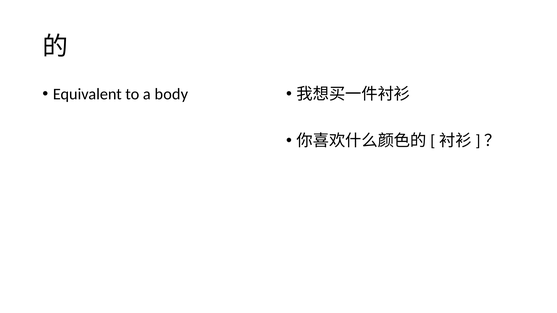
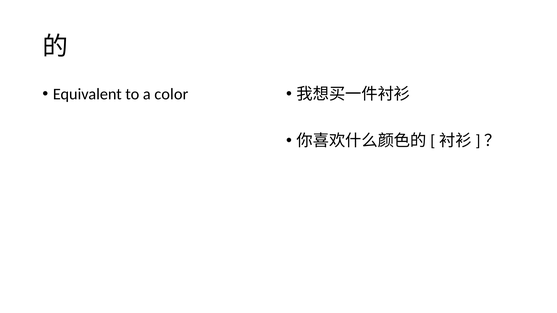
body: body -> color (171, 94)
